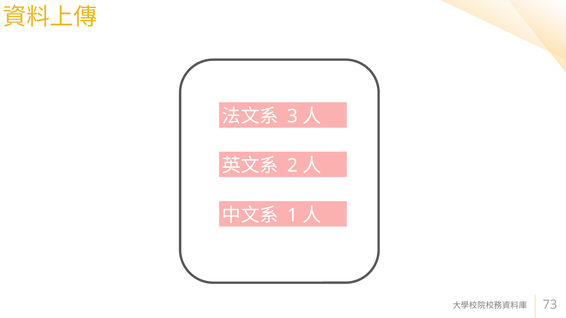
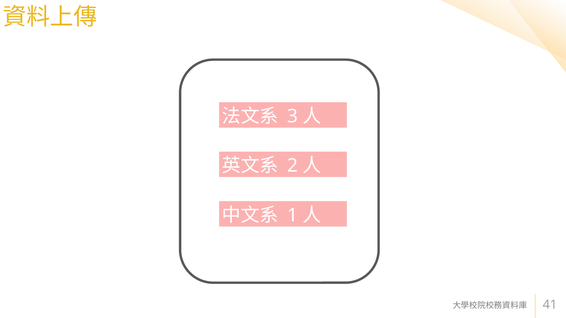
73: 73 -> 41 (550, 305)
